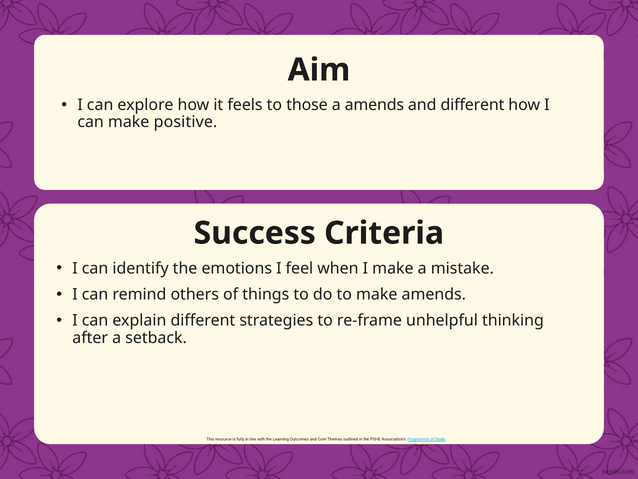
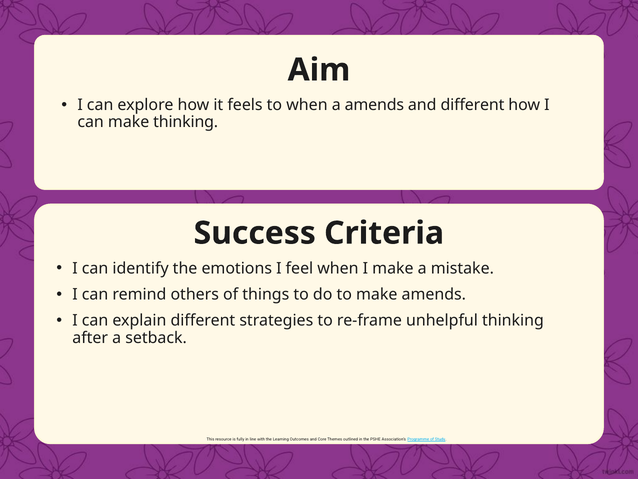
to those: those -> when (307, 105)
make positive: positive -> thinking (186, 122)
